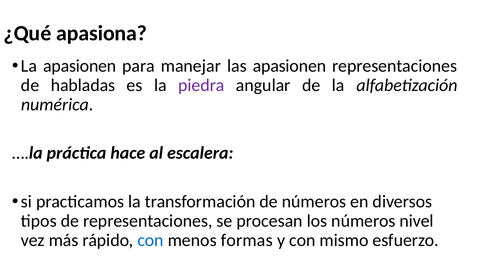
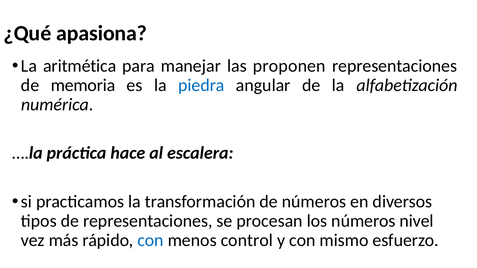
La apasionen: apasionen -> aritmética (80, 66)
las apasionen: apasionen -> proponen (289, 66)
habladas: habladas -> memoria (83, 85)
piedra colour: purple -> blue (201, 85)
formas: formas -> control (247, 240)
